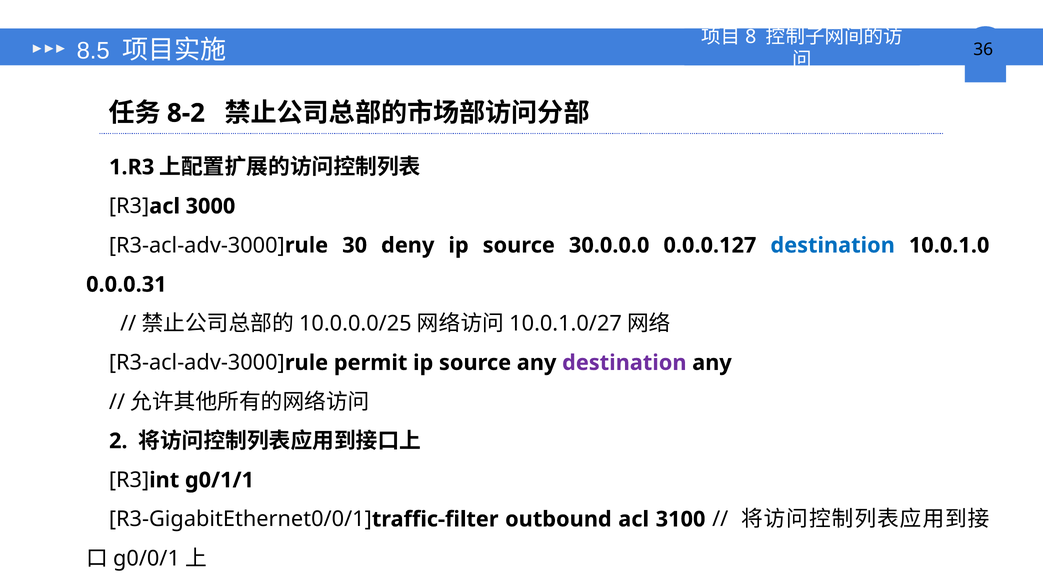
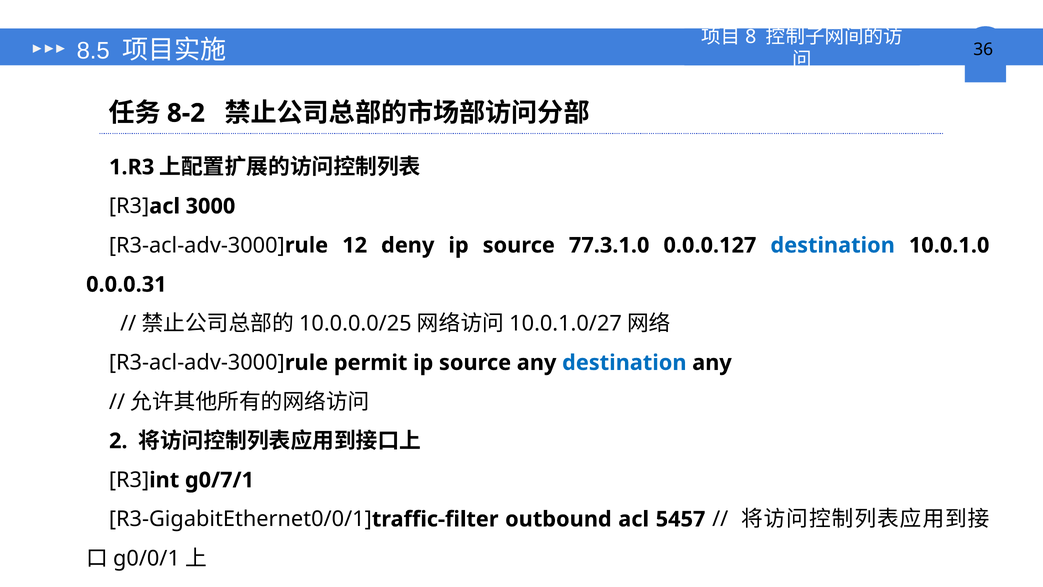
30: 30 -> 12 (355, 245)
30.0.0.0: 30.0.0.0 -> 77.3.1.0 (609, 245)
destination colour: purple -> blue (624, 362)
g0/1/1: g0/1/1 -> g0/7/1 (219, 480)
3100: 3100 -> 5457 (681, 519)
